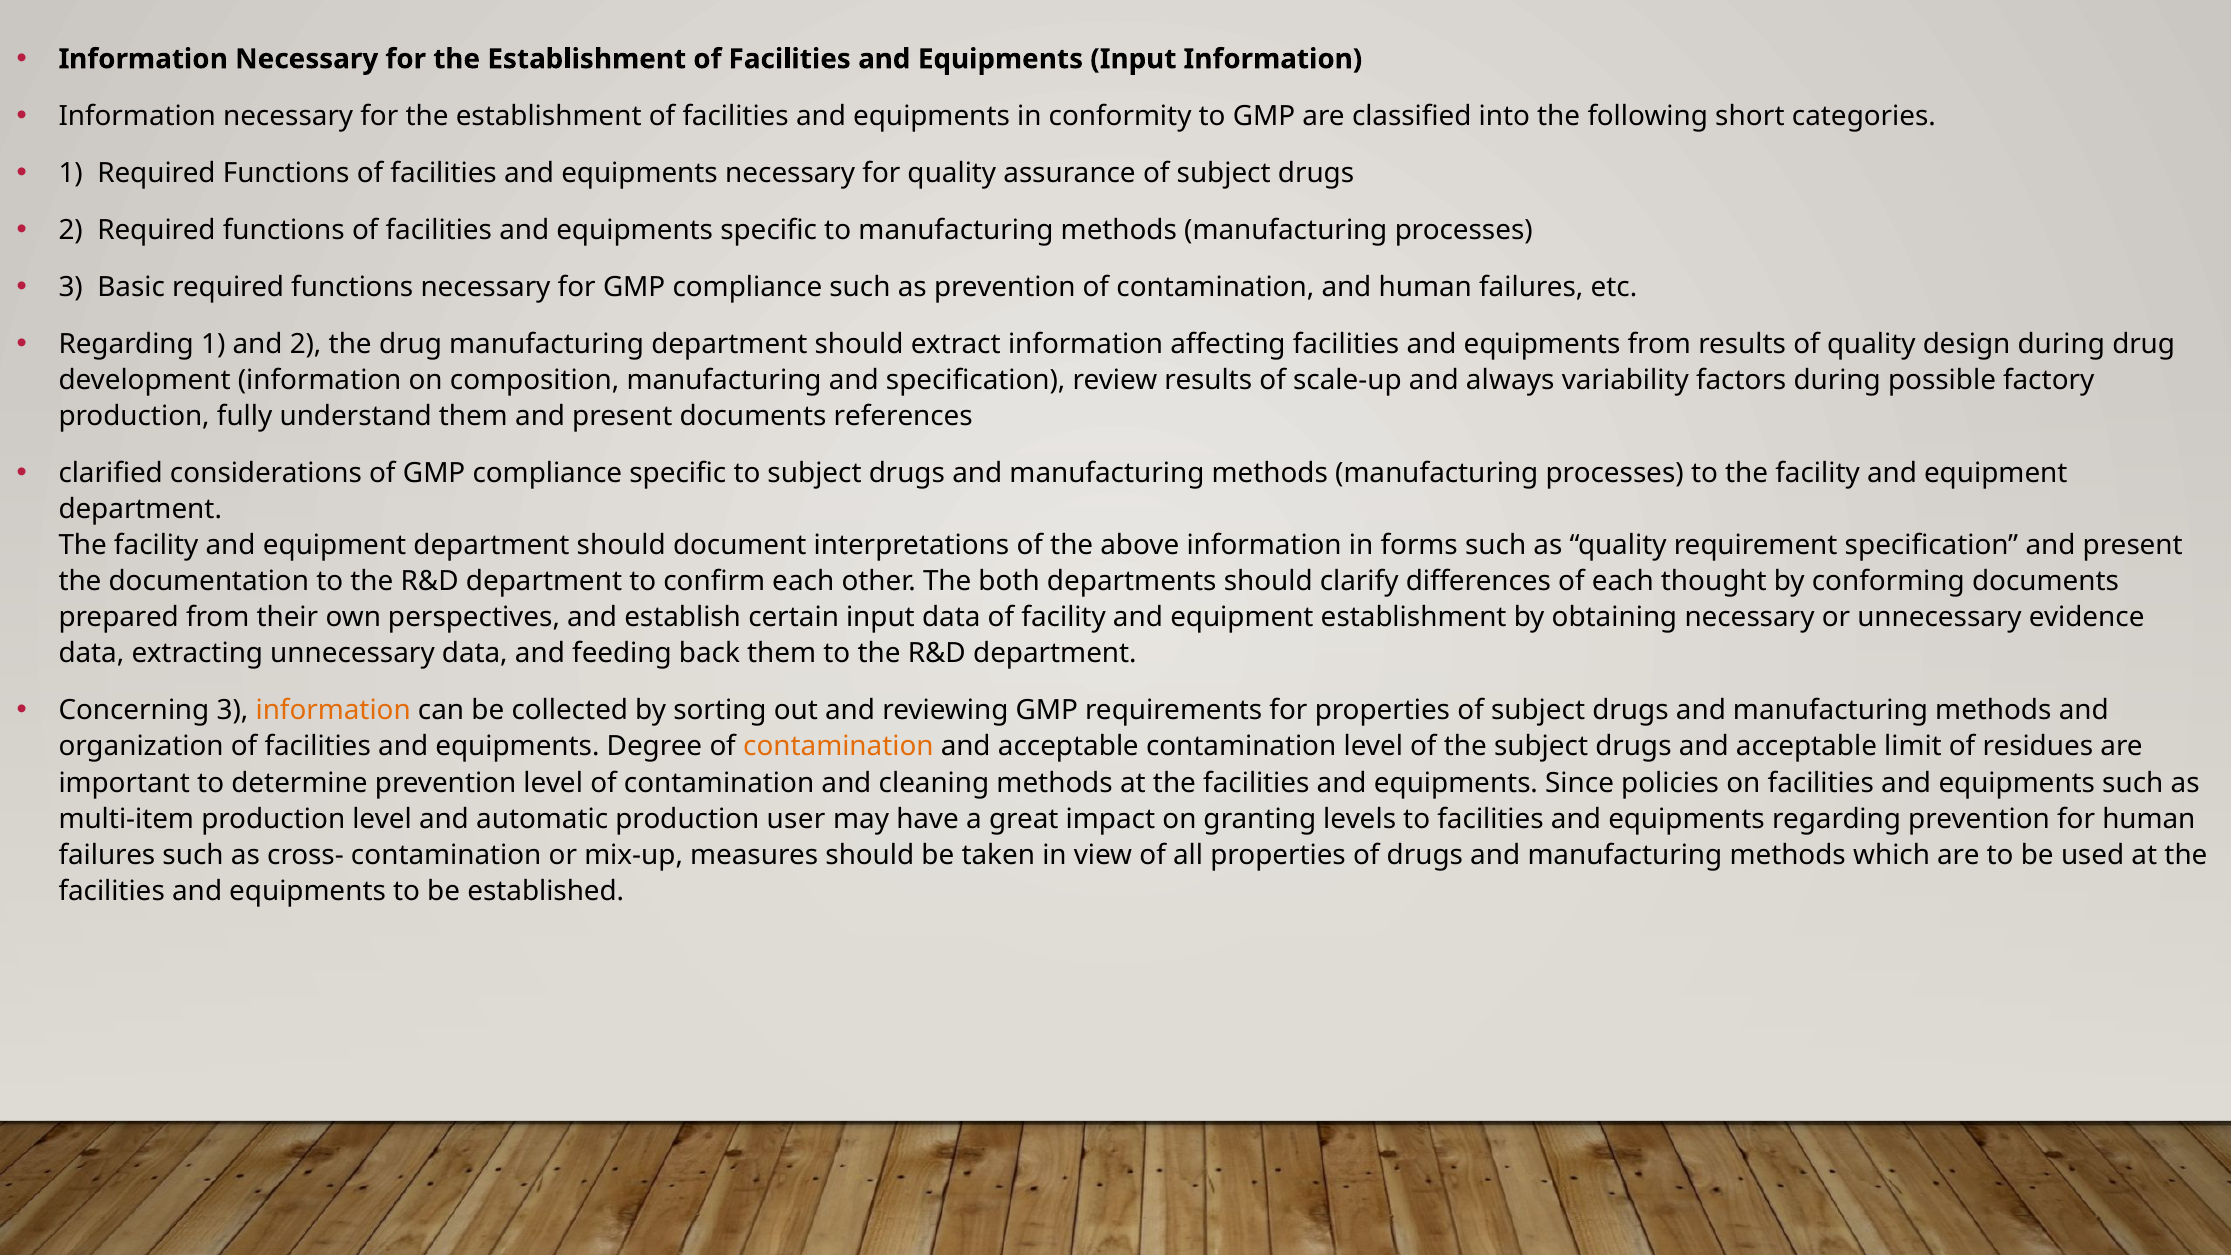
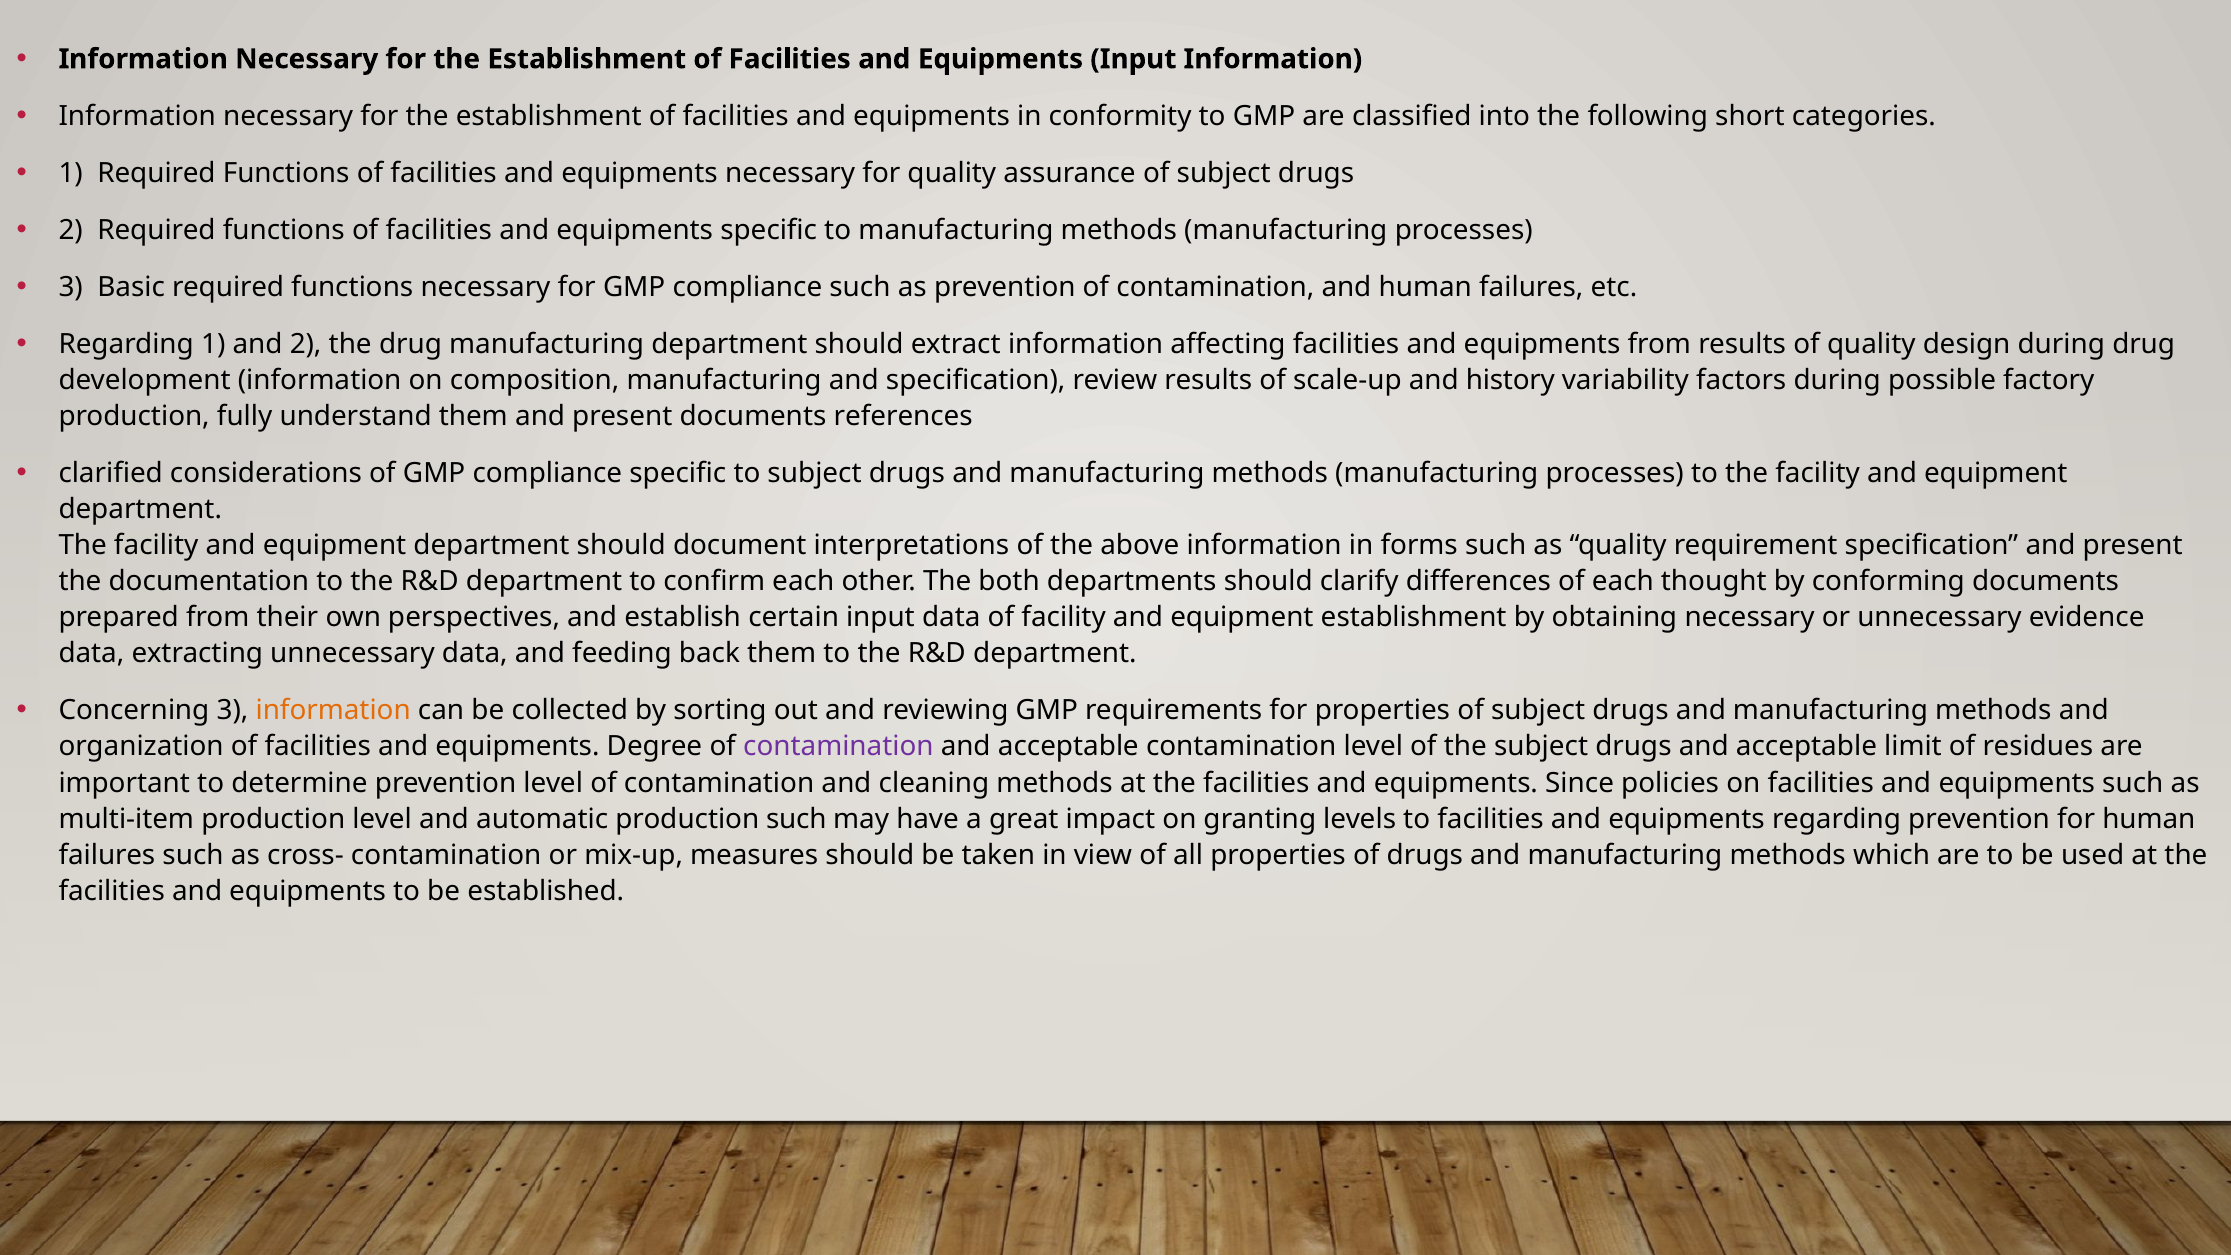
always: always -> history (1510, 380)
contamination colour: orange -> purple (838, 747)
production user: user -> such (796, 819)
